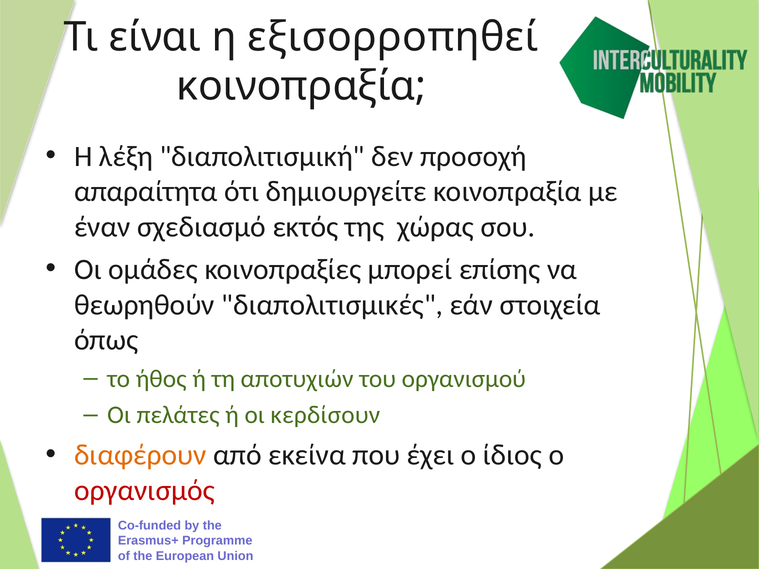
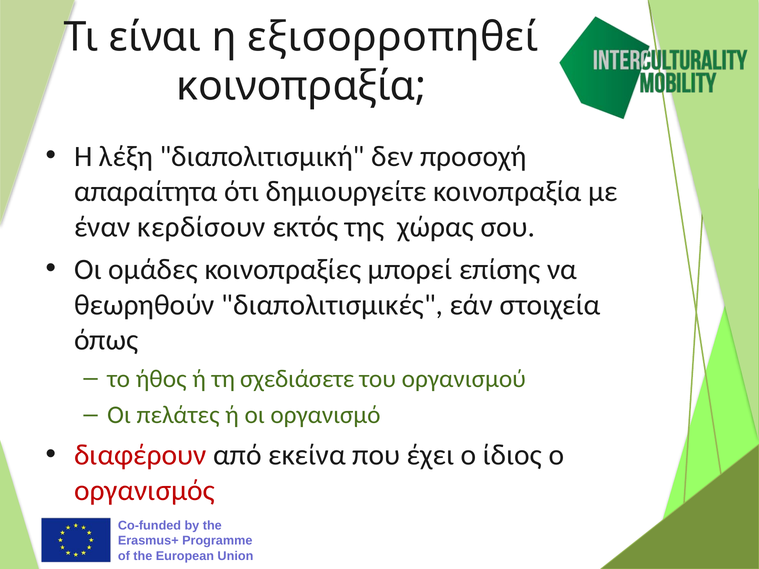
σχεδιασμό: σχεδιασμό -> κερδίσουν (201, 227)
αποτυχιών: αποτυχιών -> σχεδιάσετε (297, 379)
κερδίσουν: κερδίσουν -> οργανισμό (325, 415)
διαφέρουν colour: orange -> red (140, 455)
